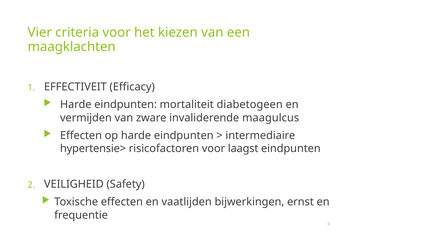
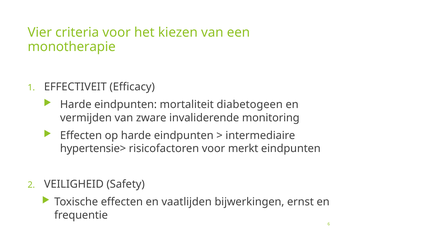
maagklachten: maagklachten -> monotherapie (72, 47)
maagulcus: maagulcus -> monitoring (271, 117)
laagst: laagst -> merkt (243, 148)
